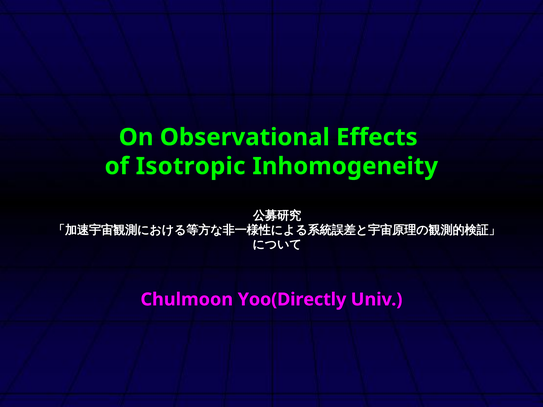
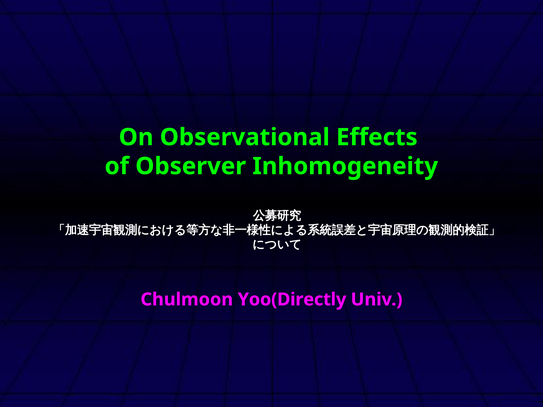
Isotropic: Isotropic -> Observer (191, 166)
